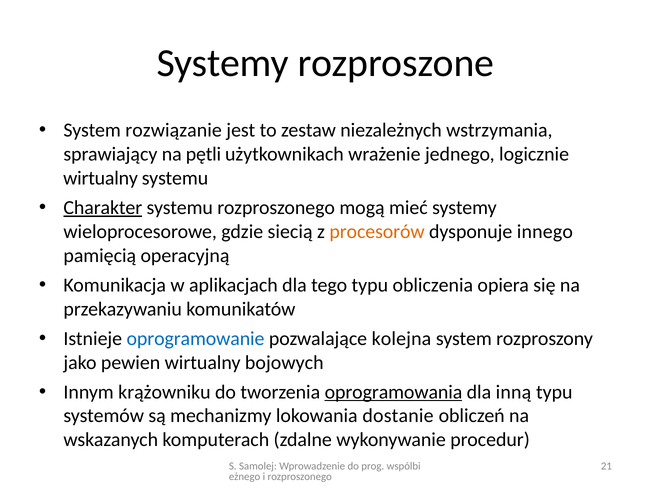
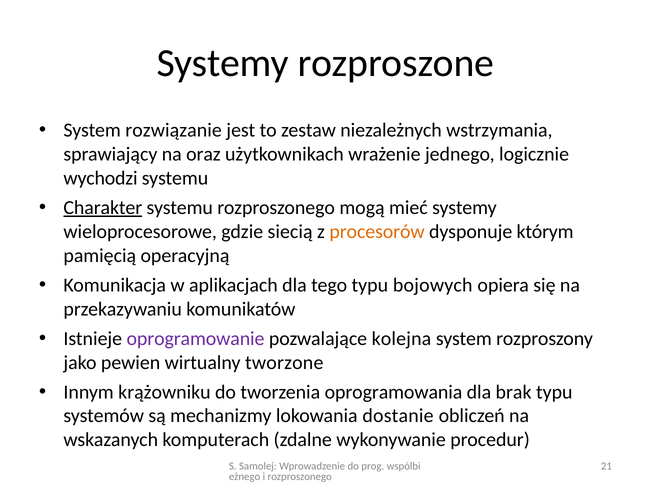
pętli: pętli -> oraz (203, 154)
wirtualny: wirtualny -> wychodzi (101, 178)
innego: innego -> którym (545, 232)
obliczenia: obliczenia -> bojowych (433, 285)
oprogramowanie colour: blue -> purple (196, 339)
bojowych: bojowych -> tworzone (284, 363)
oprogramowania underline: present -> none (393, 392)
inną: inną -> brak (514, 392)
